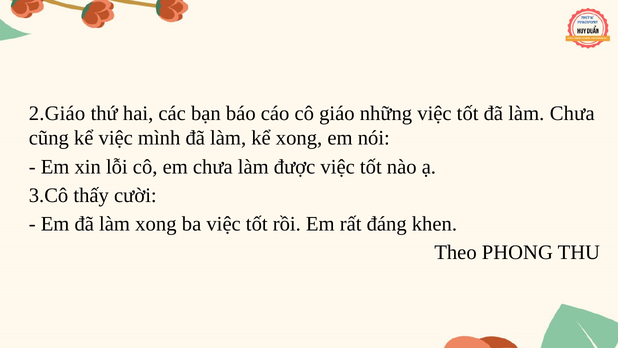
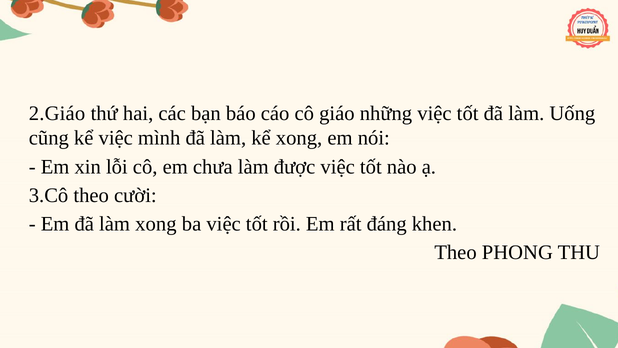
làm Chưa: Chưa -> Uống (572, 113)
3.Cô thấy: thấy -> theo (91, 195)
